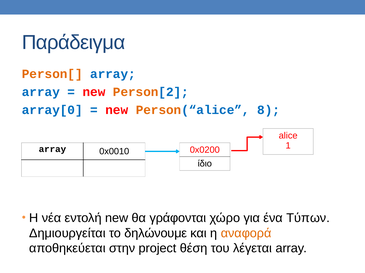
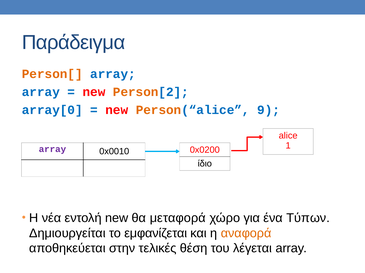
8: 8 -> 9 (269, 110)
array colour: black -> purple (52, 150)
γράφονται: γράφονται -> μεταφορά (178, 219)
δηλώνουμε: δηλώνουμε -> εμφανίζεται (156, 234)
project: project -> τελικές (158, 249)
